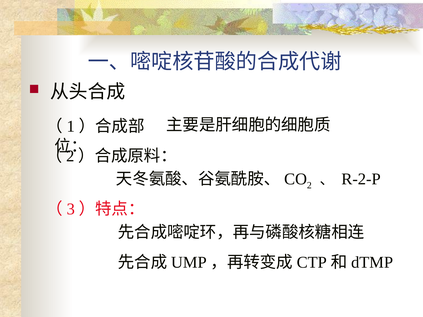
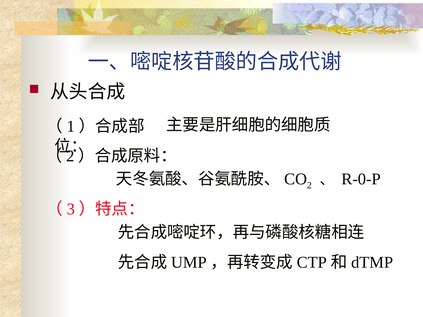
R-2-P: R-2-P -> R-0-P (361, 179)
